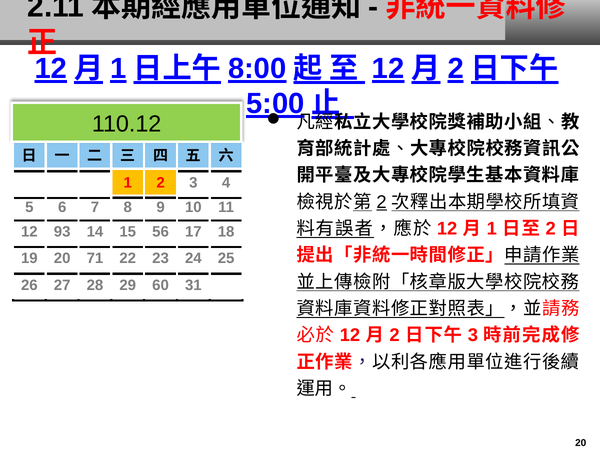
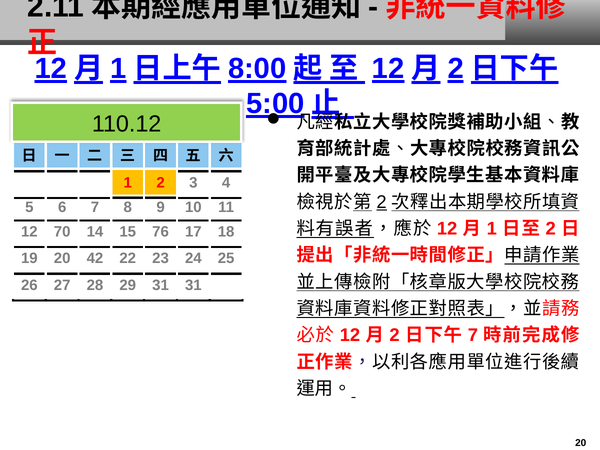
93: 93 -> 70 (62, 232)
56: 56 -> 76 (161, 232)
71: 71 -> 42 (95, 259)
29 60: 60 -> 31 (161, 285)
3: 3 -> 7 (473, 335)
